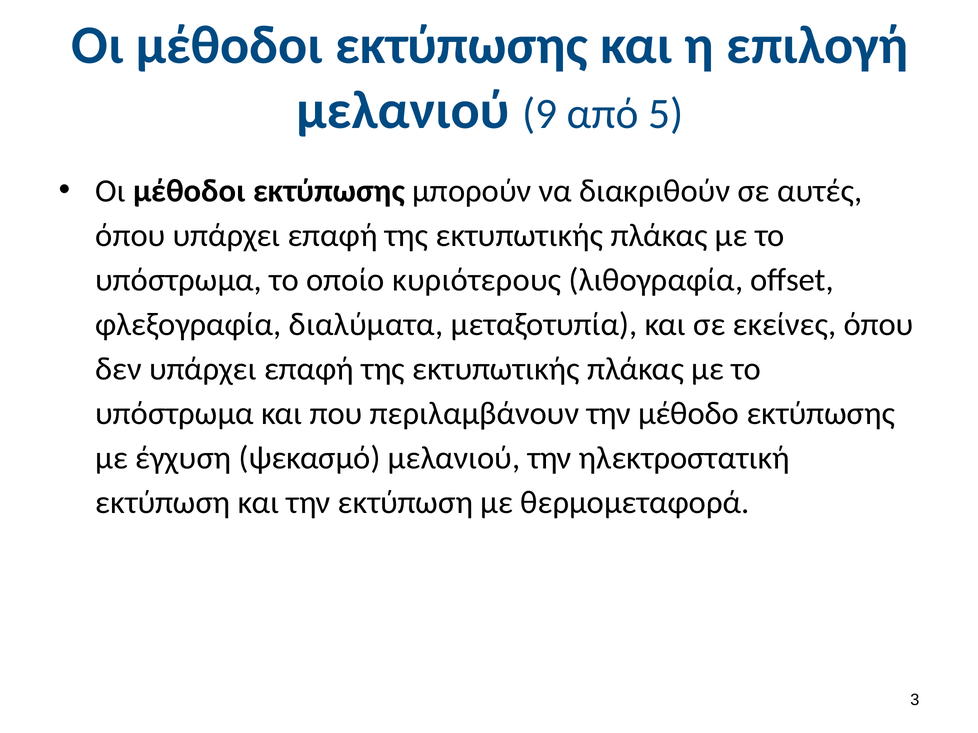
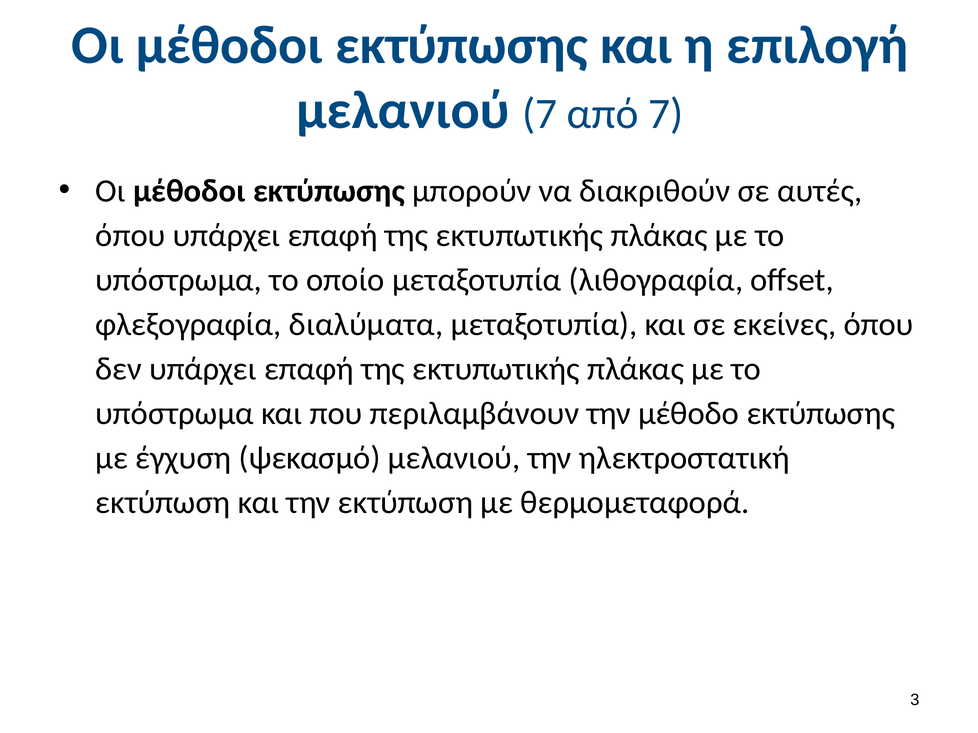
μελανιού 9: 9 -> 7 (540, 114)
από 5: 5 -> 7 (666, 114)
οποίο κυριότερους: κυριότερους -> μεταξοτυπία (477, 280)
